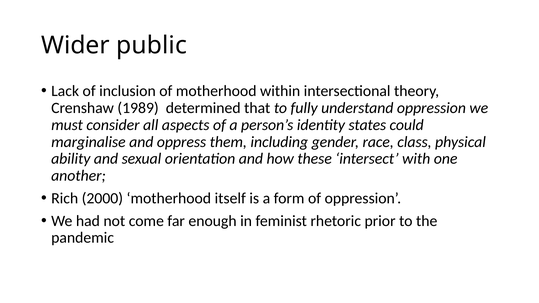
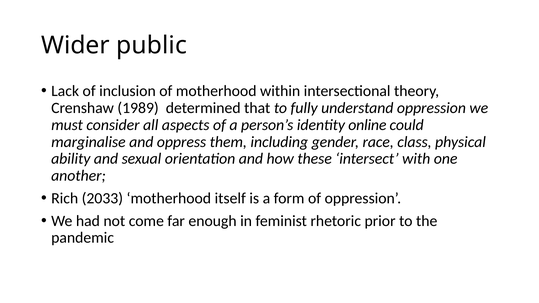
states: states -> online (367, 125)
2000: 2000 -> 2033 (102, 198)
